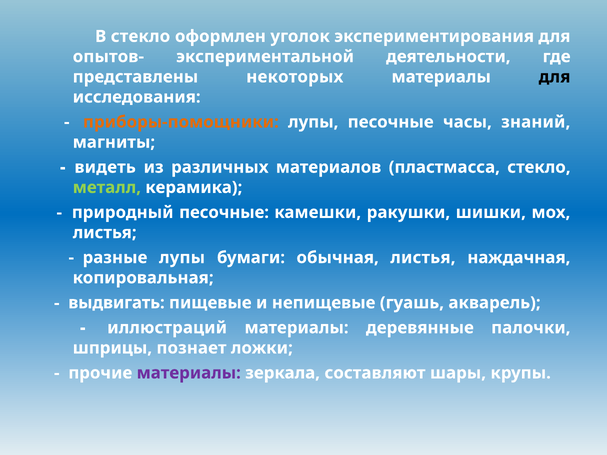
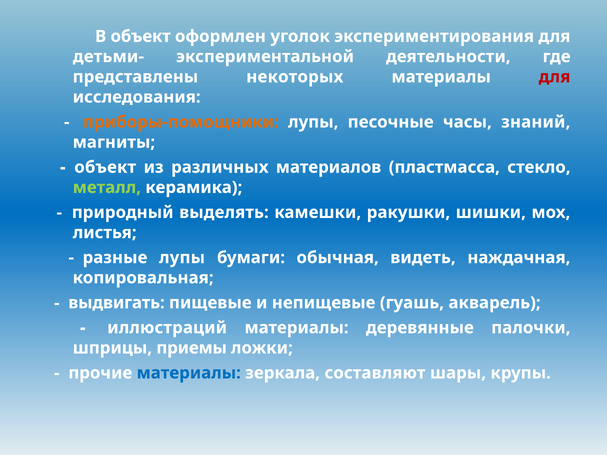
В стекло: стекло -> объект (141, 36)
опытов-: опытов- -> детьми- (108, 57)
для colour: black -> red (555, 77)
видеть: видеть -> объект (105, 167)
природный песочные: песочные -> выделять (224, 212)
обычная листья: листья -> видеть (423, 258)
познает: познает -> приемы (192, 348)
материалы colour: purple -> blue (189, 373)
